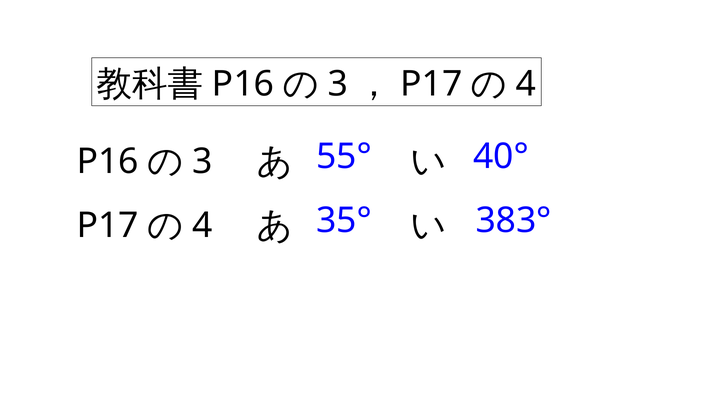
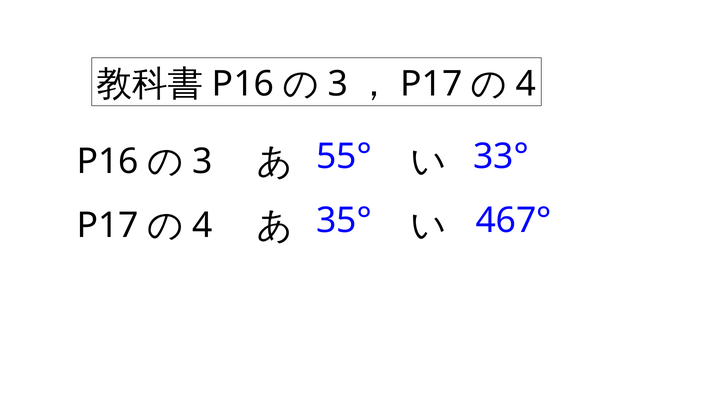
40°: 40° -> 33° (501, 157)
383°: 383° -> 467° (514, 220)
